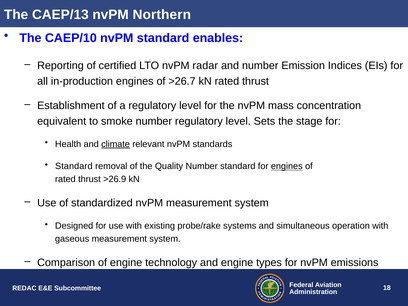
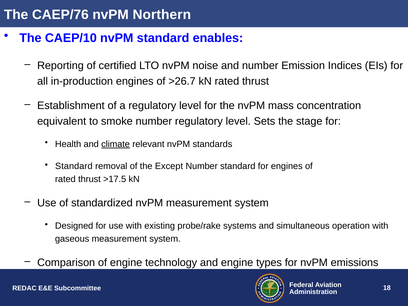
CAEP/13: CAEP/13 -> CAEP/76 (60, 15)
radar: radar -> noise (205, 66)
Quality: Quality -> Except (169, 166)
engines underline: present -> none (287, 166)
>26.9: >26.9 -> >17.5 (115, 179)
